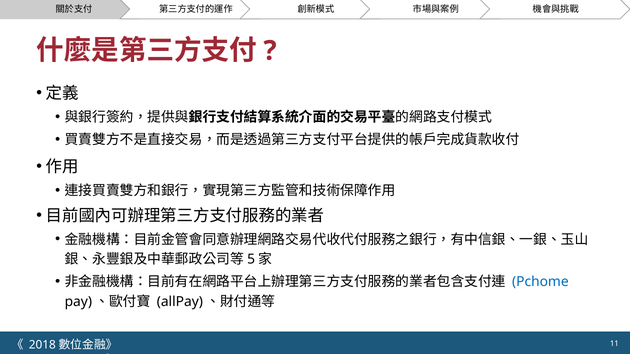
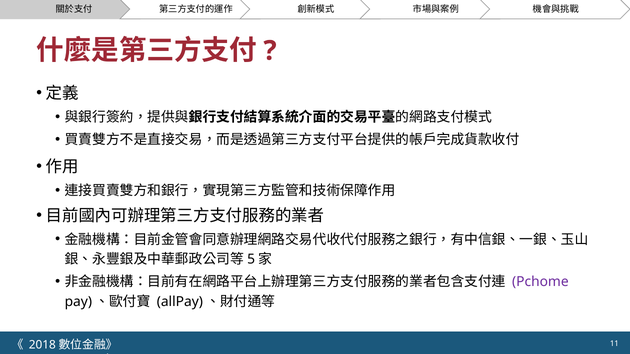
Pchome colour: blue -> purple (540, 282)
